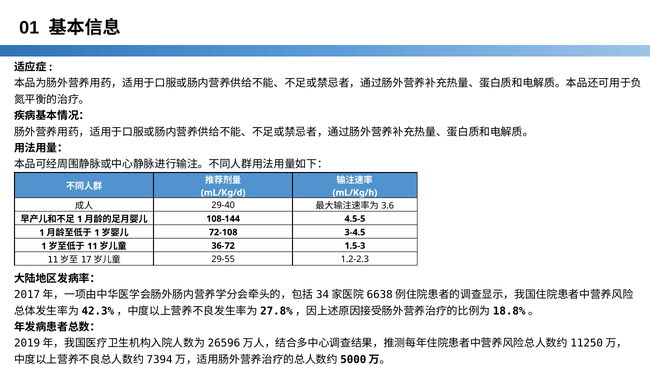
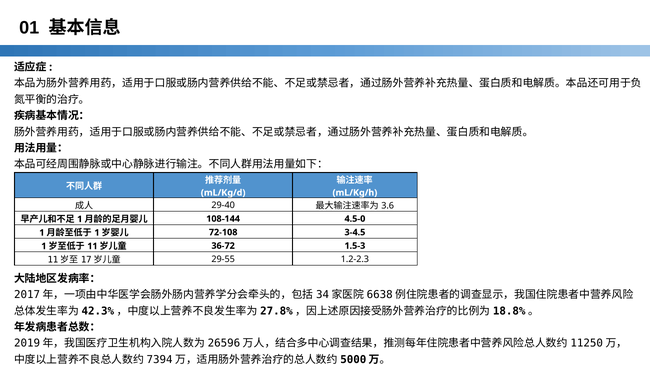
4.5-5: 4.5-5 -> 4.5-0 (355, 219)
